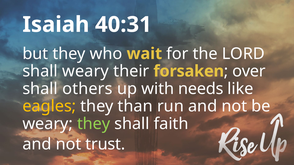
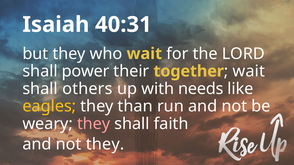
shall weary: weary -> power (86, 71)
forsaken: forsaken -> together (189, 71)
over: over -> wait (249, 71)
they colour: light green -> pink (94, 124)
not trust: trust -> they (105, 145)
